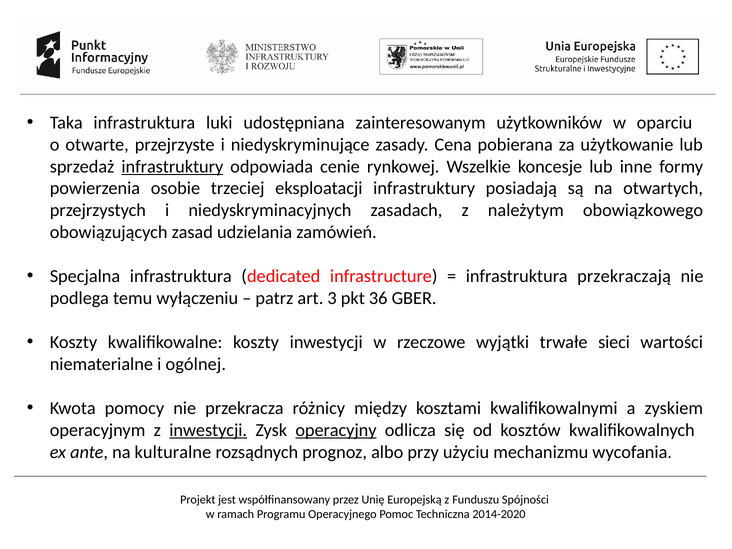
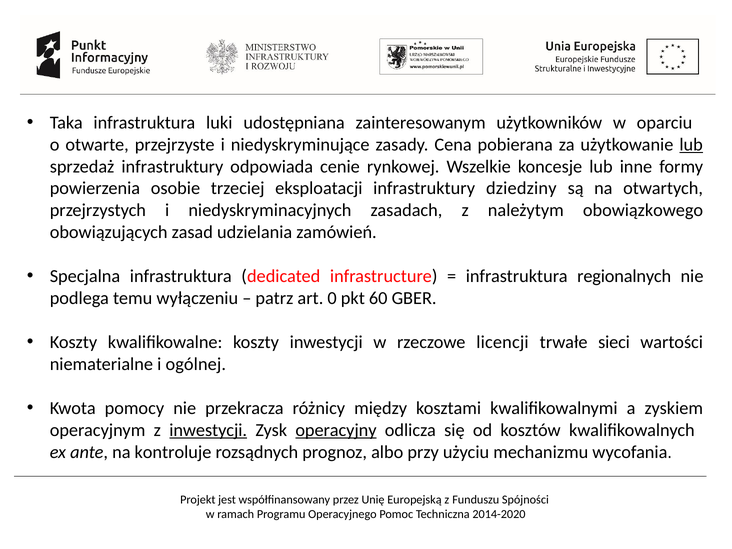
lub underline: none -> present (691, 145)
infrastruktury underline: present -> none (172, 166)
posiadają: posiadają -> dziedziny (521, 188)
przekraczają: przekraczają -> regionalnych (624, 276)
3: 3 -> 0 (332, 298)
36: 36 -> 60 (378, 298)
wyjątki: wyjątki -> licencji (502, 342)
kulturalne: kulturalne -> kontroluje (173, 452)
